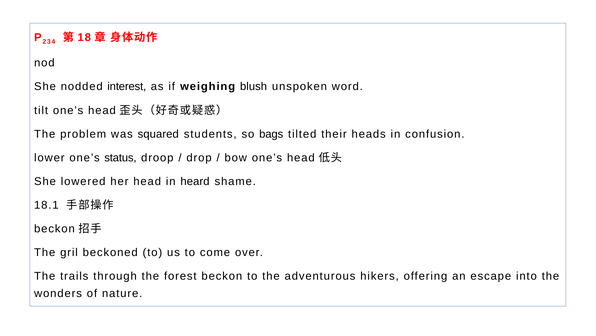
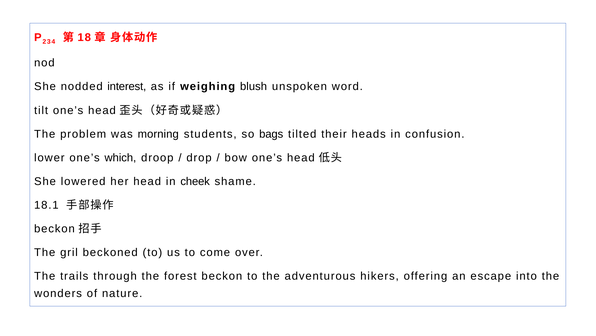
squared: squared -> morning (158, 134)
status: status -> which (120, 157)
heard: heard -> cheek (195, 181)
